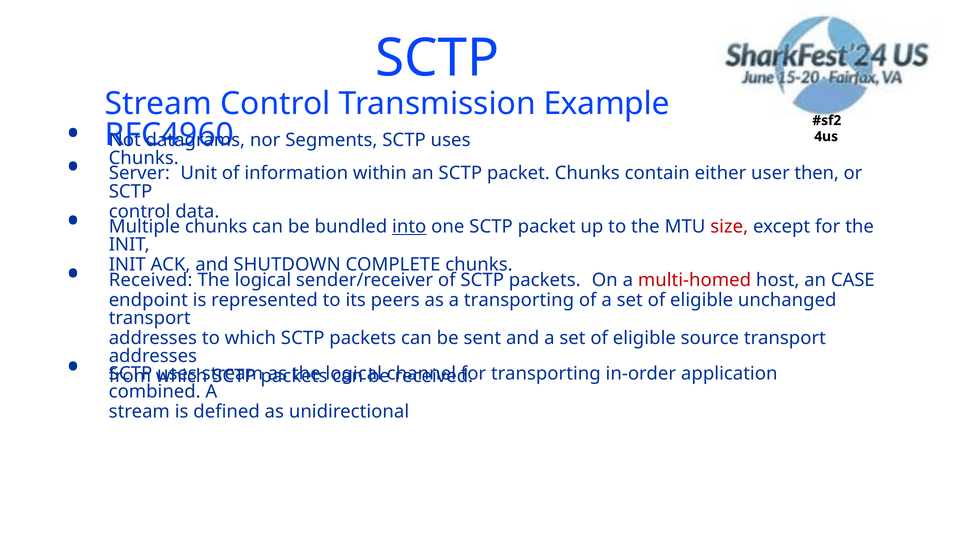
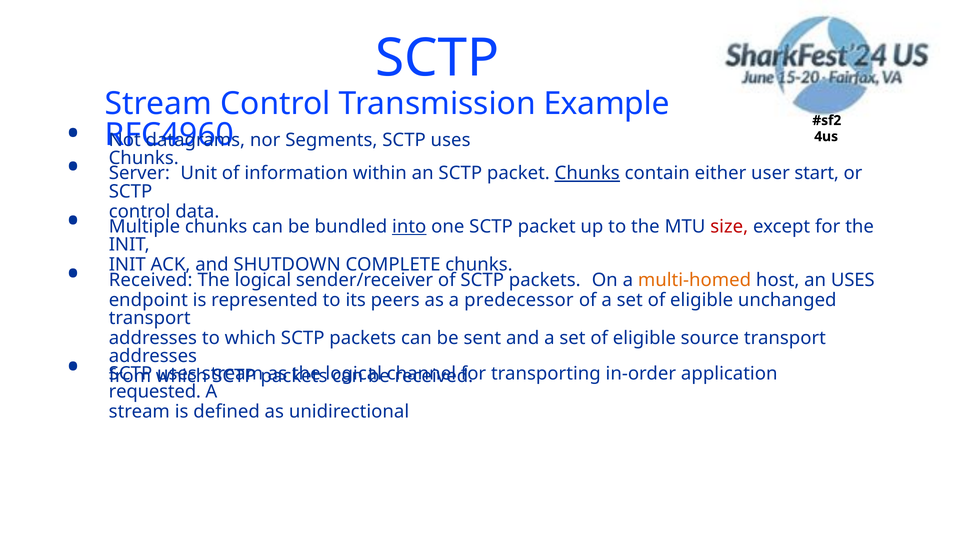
Chunks underline: none -> present (587, 173)
then: then -> start (817, 173)
multi-homed colour: red -> orange (695, 280)
an CASE: CASE -> USES (853, 280)
a transporting: transporting -> predecessor (519, 300)
combined: combined -> requested (155, 392)
